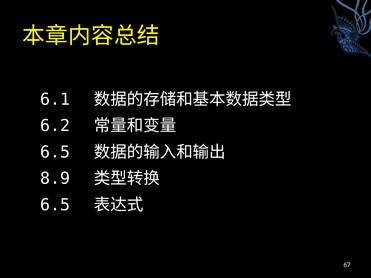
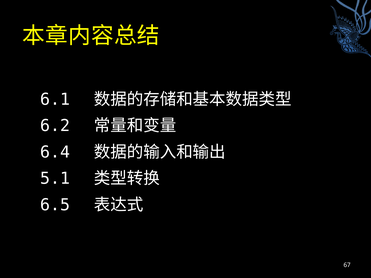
6.5: 6.5 -> 6.4 (55, 152)
8.9: 8.9 -> 5.1 (55, 179)
